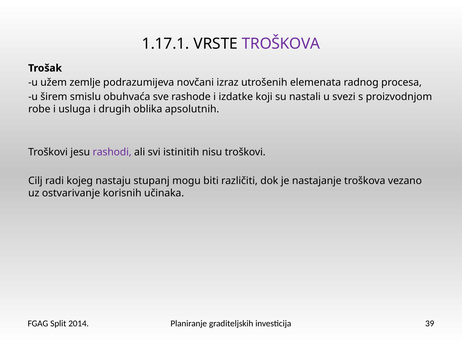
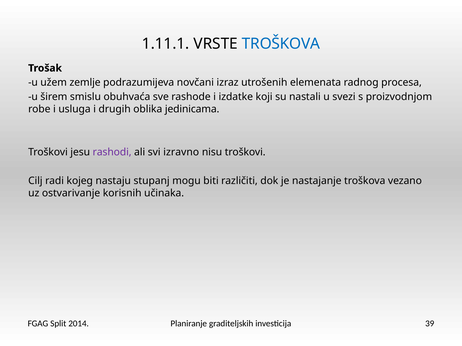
1.17.1: 1.17.1 -> 1.11.1 (166, 44)
TROŠKOVA colour: purple -> blue (281, 44)
apsolutnih: apsolutnih -> jedinicama (192, 109)
istinitih: istinitih -> izravno (181, 152)
